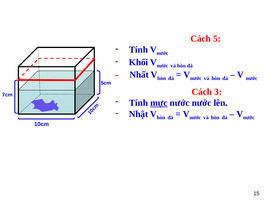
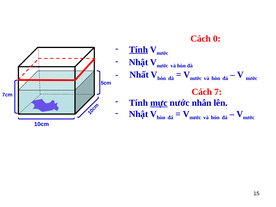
Cách 5: 5 -> 0 (217, 39)
Tính underline: none -> present (138, 50)
Khối: Khối -> Nhật (139, 62)
3: 3 -> 7 (218, 92)
nước nước: nước -> nhân (202, 103)
